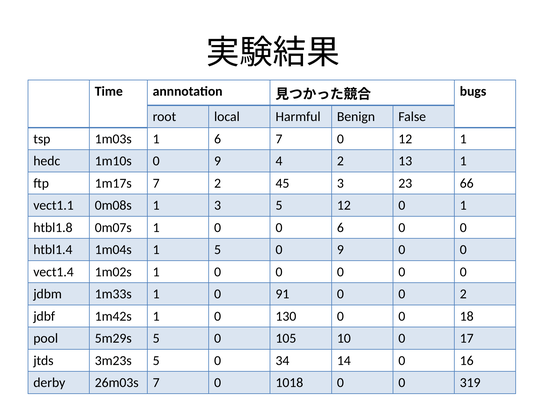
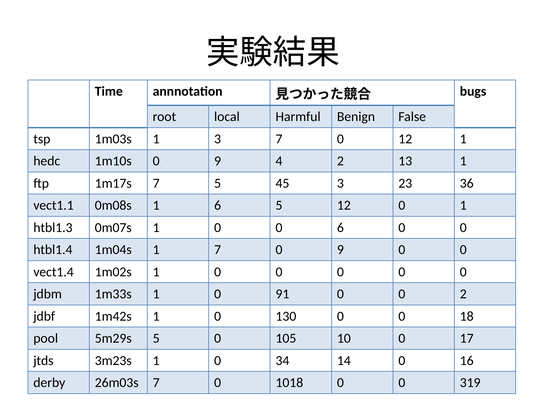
1 6: 6 -> 3 (218, 139)
7 2: 2 -> 5 (218, 183)
66: 66 -> 36 (467, 183)
1 3: 3 -> 6 (218, 205)
htbl1.8: htbl1.8 -> htbl1.3 (53, 227)
1 5: 5 -> 7 (218, 249)
3m23s 5: 5 -> 1 (156, 360)
